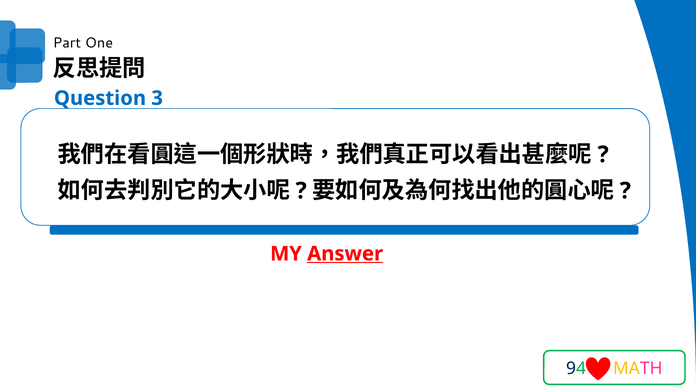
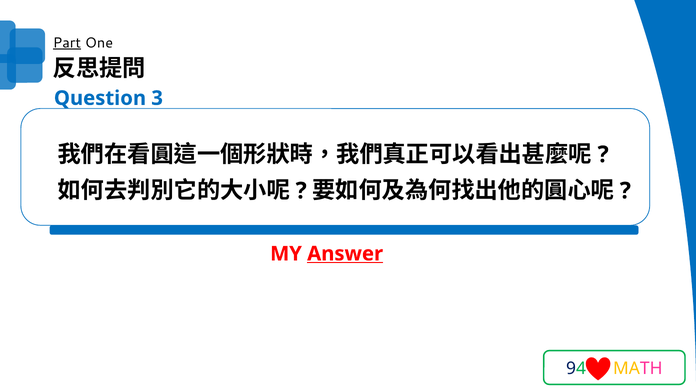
Part underline: none -> present (67, 43)
